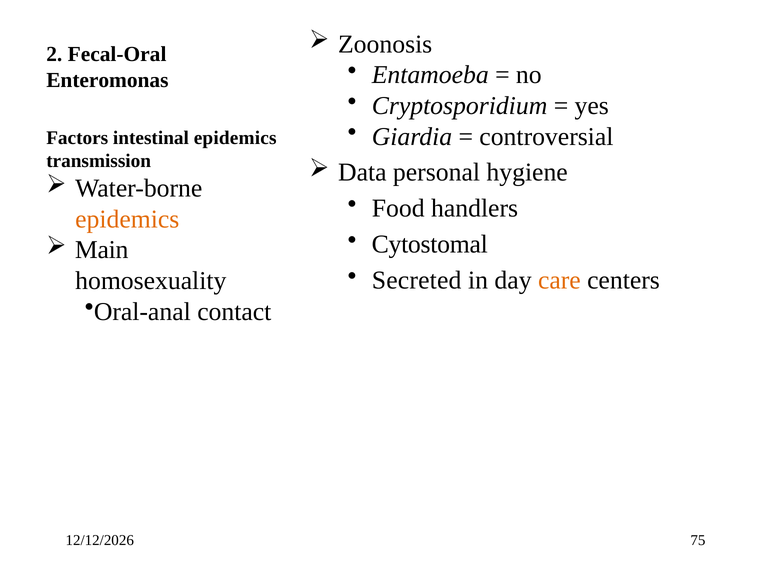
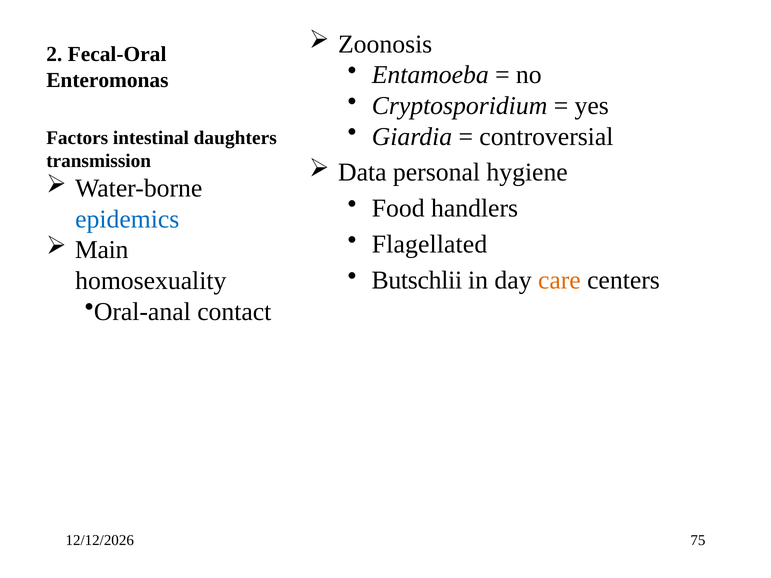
intestinal epidemics: epidemics -> daughters (235, 138)
epidemics colour: orange -> blue (127, 219)
Cytostomal: Cytostomal -> Flagellated (430, 245)
Secreted: Secreted -> Butschlii (417, 280)
